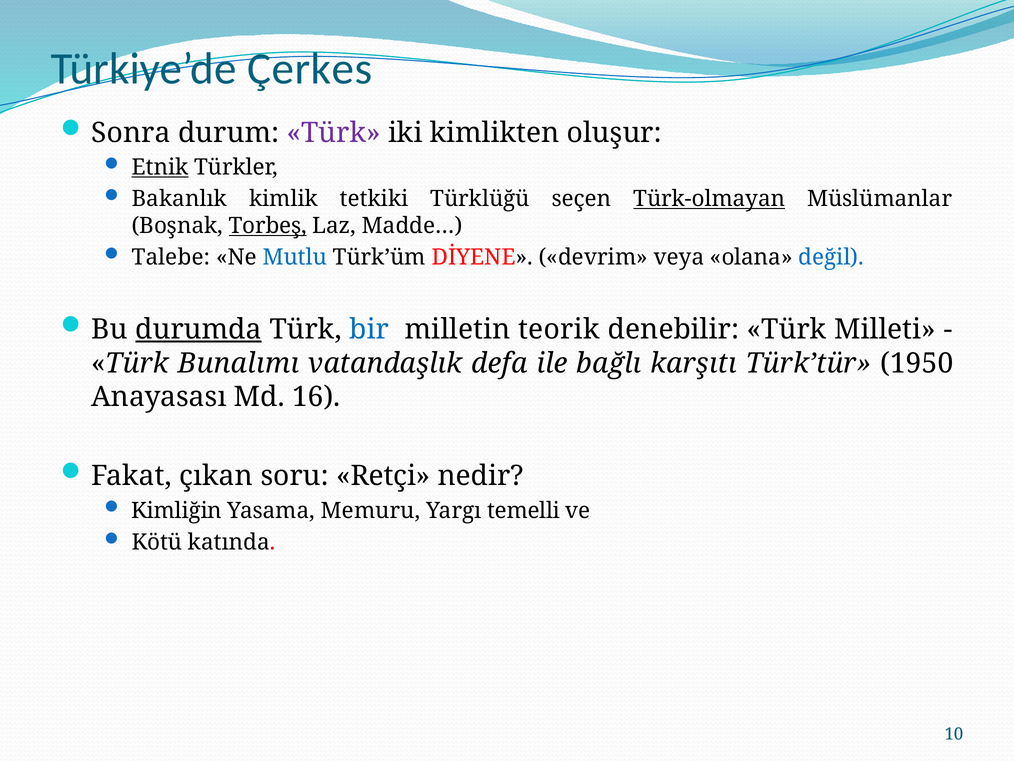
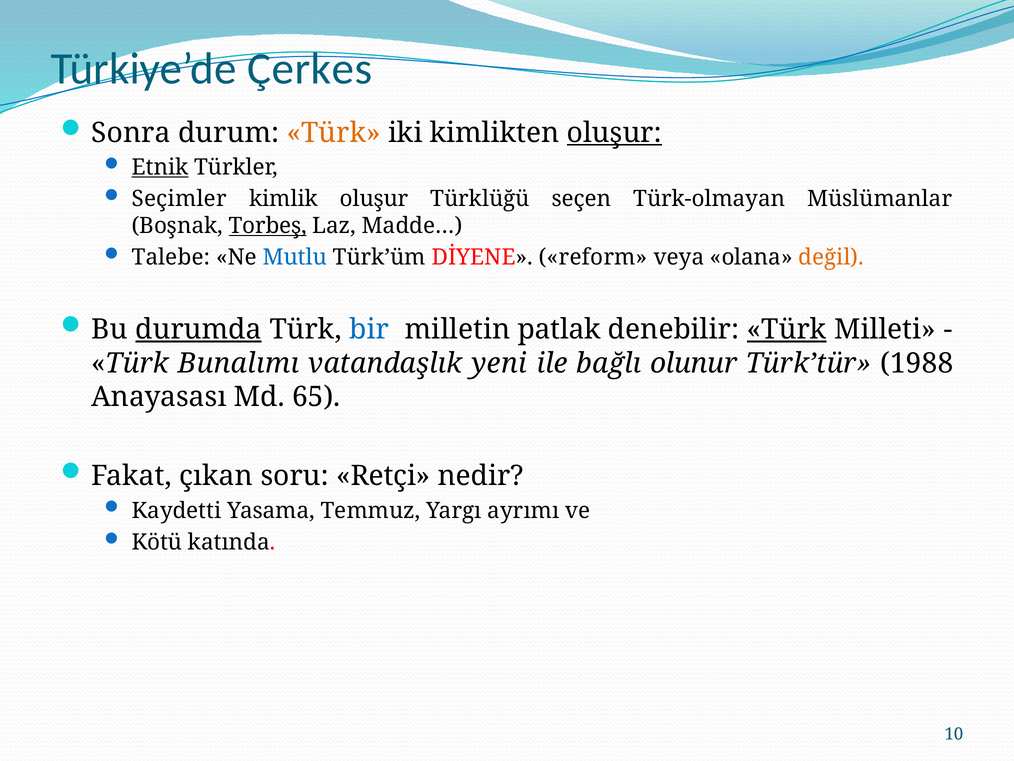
Türk colour: purple -> orange (334, 133)
oluşur underline: none -> present (614, 133)
Bakanlık: Bakanlık -> Seçimler (179, 199)
kimlik tetkiki: tetkiki -> oluşur (374, 199)
Türk-olmayan underline: present -> none (709, 199)
devrim: devrim -> reform (593, 257)
değil colour: blue -> orange (831, 257)
teorik: teorik -> patlak (559, 329)
Türk underline: none -> present (787, 329)
defa: defa -> yeni (499, 363)
karşıtı: karşıtı -> olunur (694, 363)
1950: 1950 -> 1988 (917, 363)
16: 16 -> 65 (316, 397)
Kimliğin: Kimliğin -> Kaydetti (177, 510)
Memuru: Memuru -> Temmuz (371, 510)
temelli: temelli -> ayrımı (523, 510)
